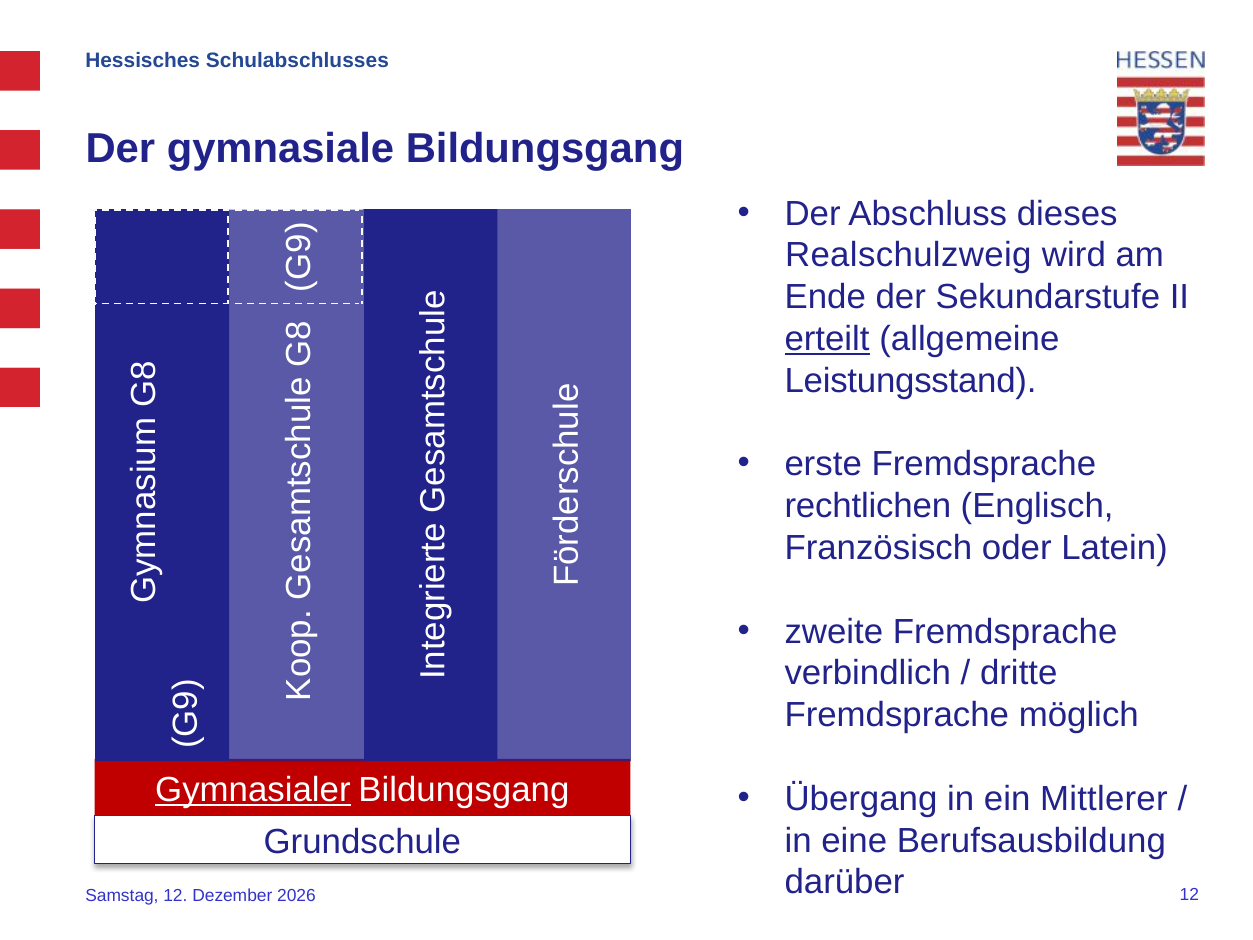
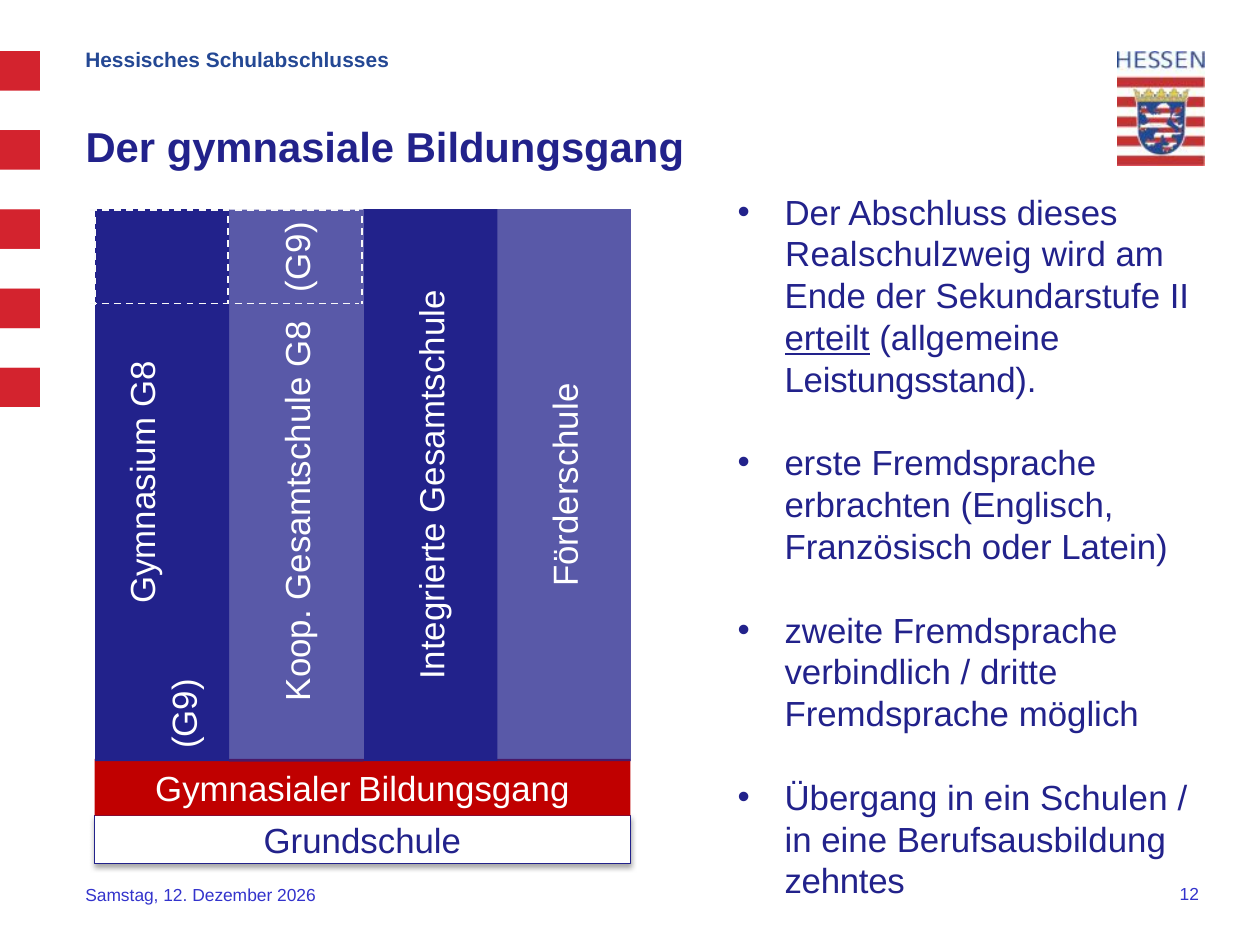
rechtlichen: rechtlichen -> erbrachten (868, 506)
Gymnasialer underline: present -> none (253, 790)
Mittlerer: Mittlerer -> Schulen (1104, 799)
darüber: darüber -> zehntes (845, 882)
